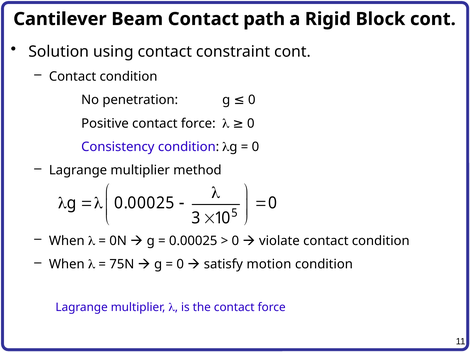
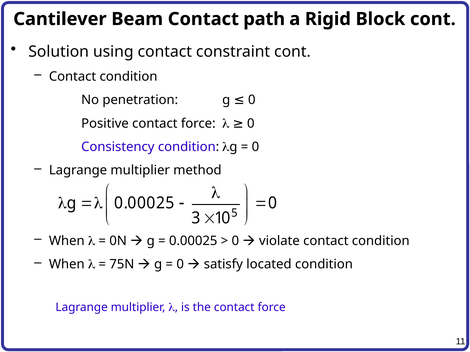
motion: motion -> located (269, 265)
